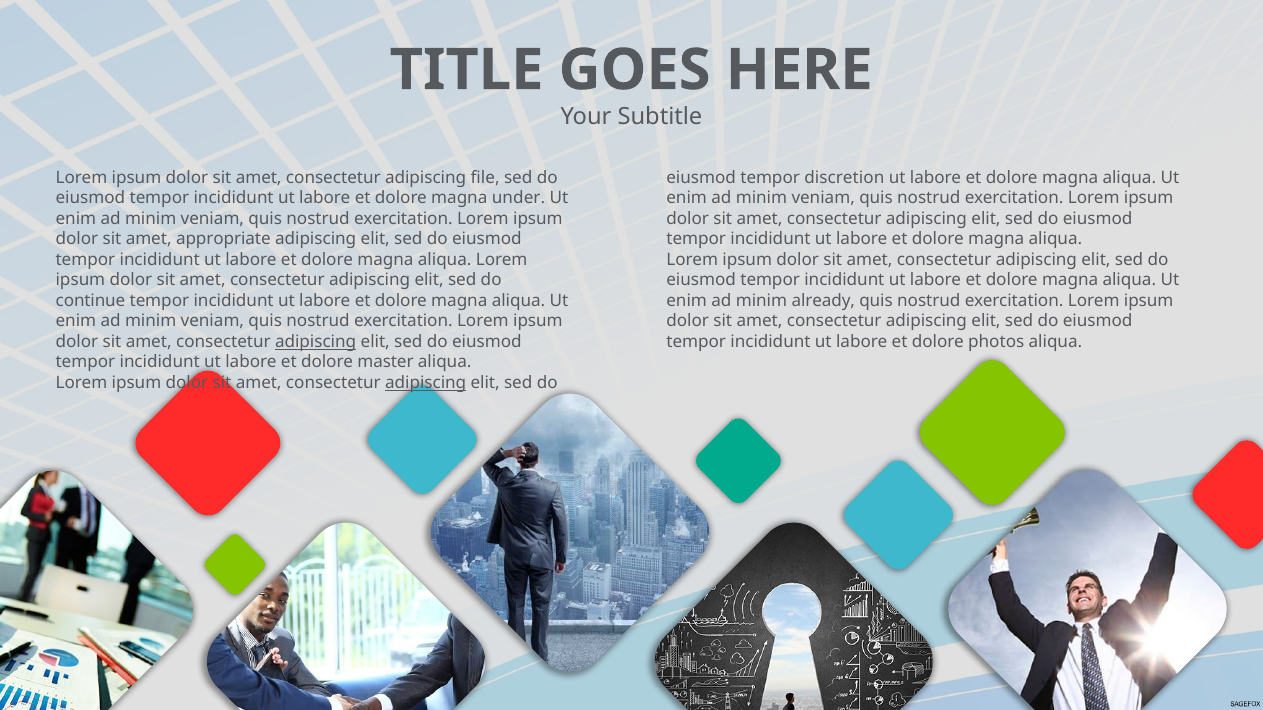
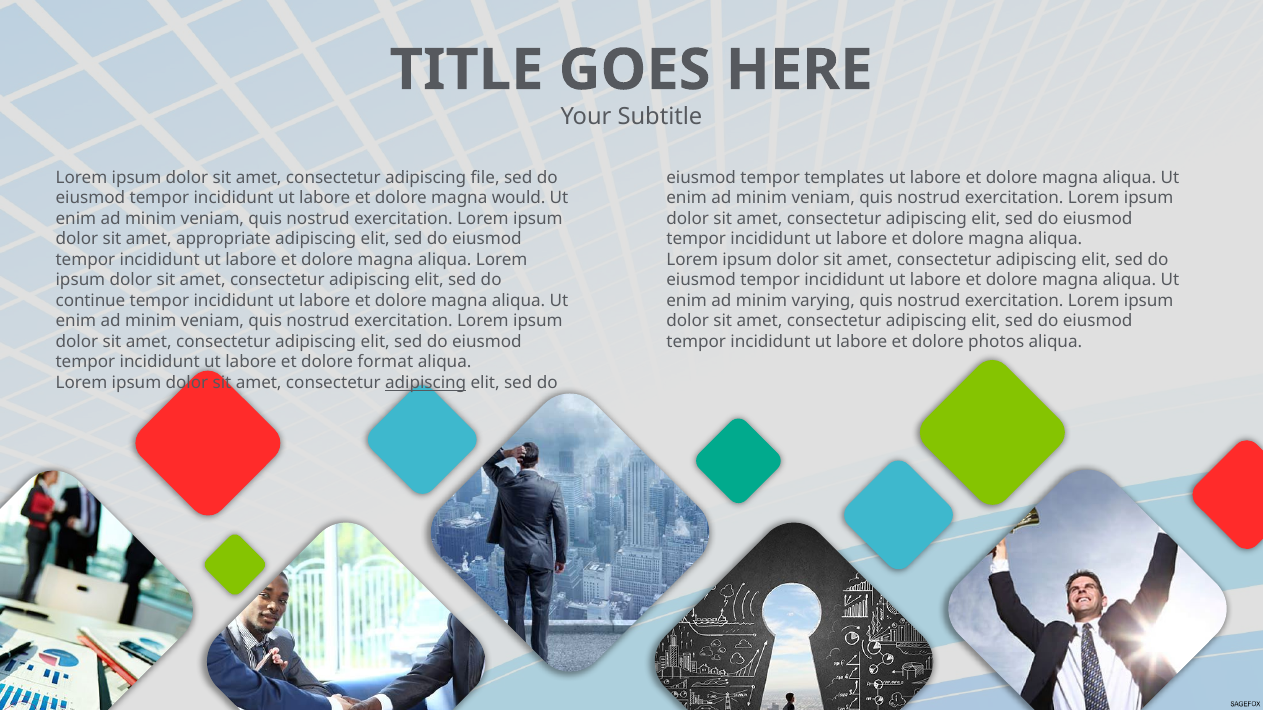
discretion: discretion -> templates (844, 178)
under: under -> would (519, 198)
already: already -> varying (823, 301)
adipiscing underline: present -> none (316, 342)
master: master -> format (385, 363)
